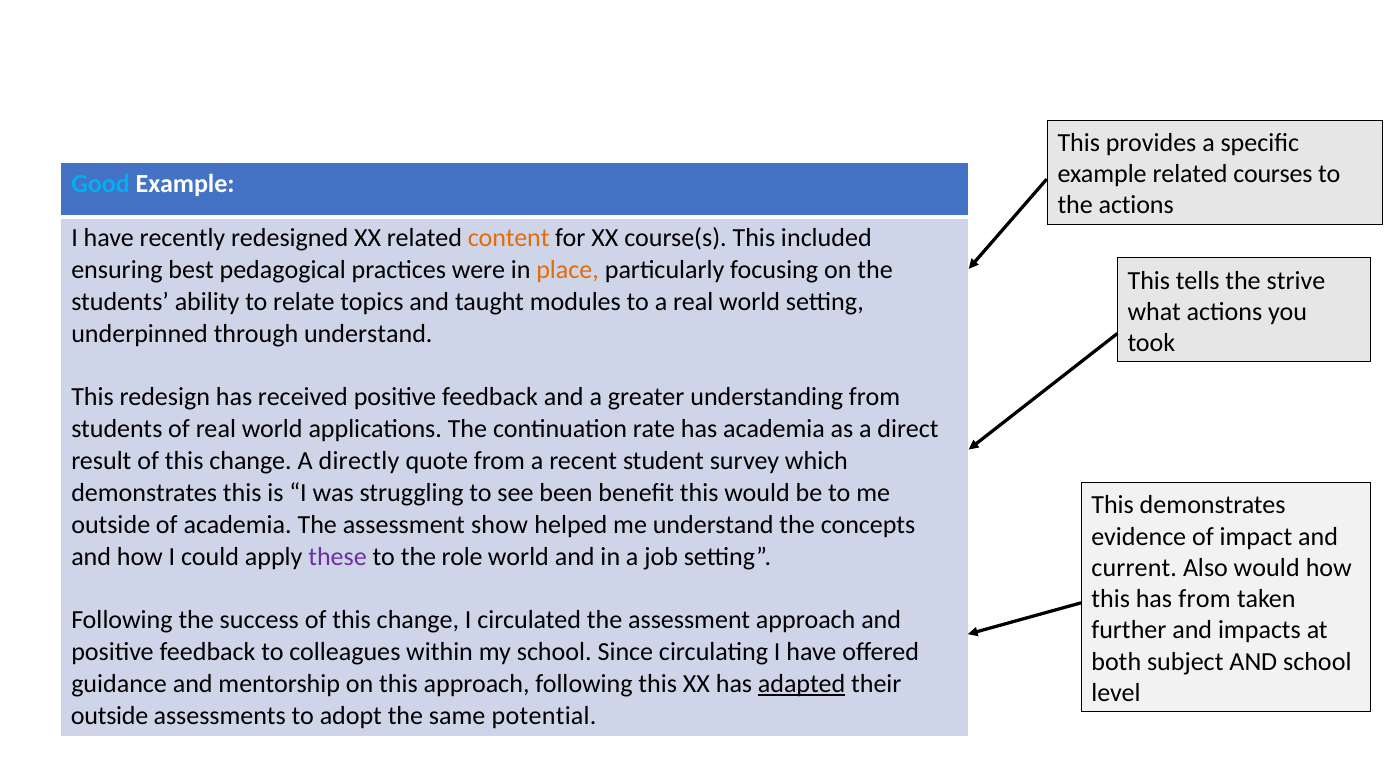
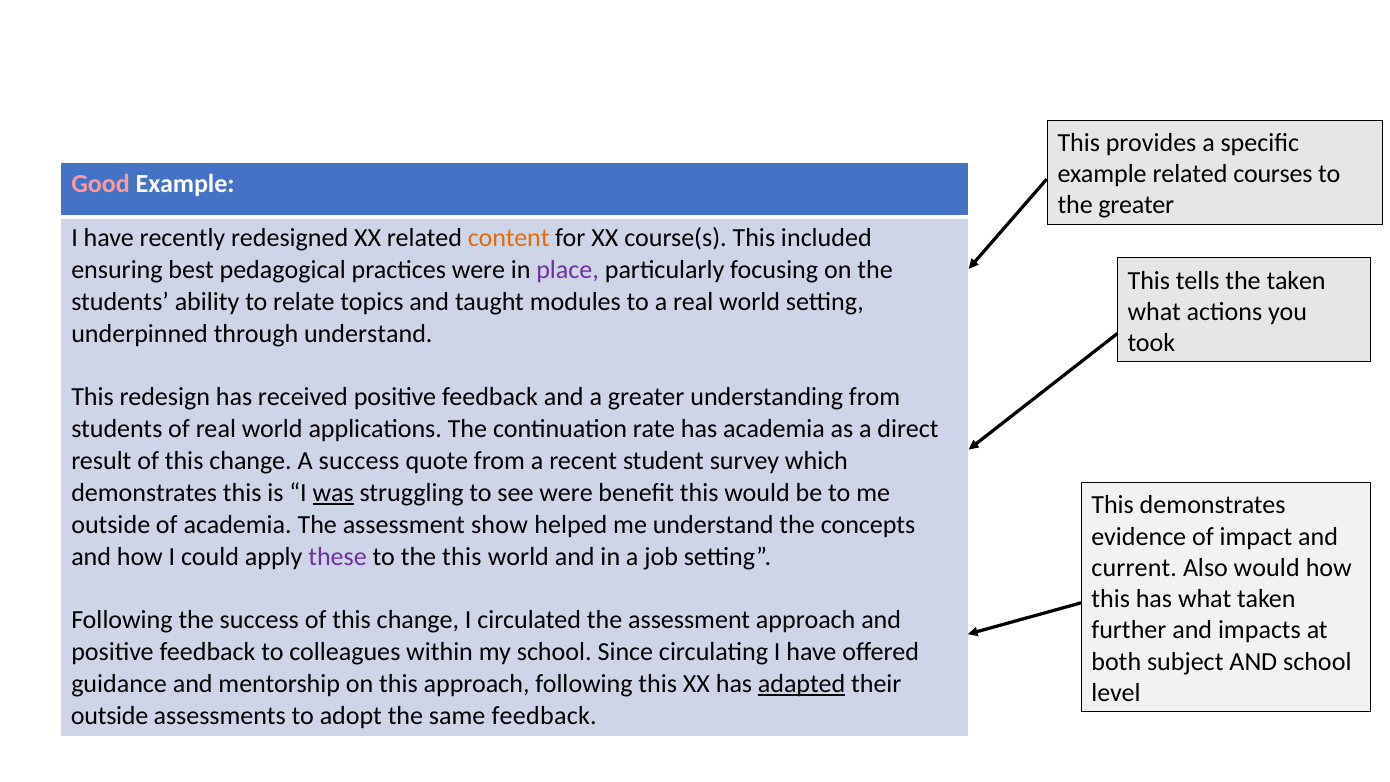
Good colour: light blue -> pink (101, 184)
the actions: actions -> greater (1136, 205)
place colour: orange -> purple (568, 270)
the strive: strive -> taken (1296, 280)
A directly: directly -> success (359, 461)
was underline: none -> present (333, 493)
see been: been -> were (566, 493)
the role: role -> this (462, 556)
has from: from -> what (1205, 599)
same potential: potential -> feedback (544, 715)
